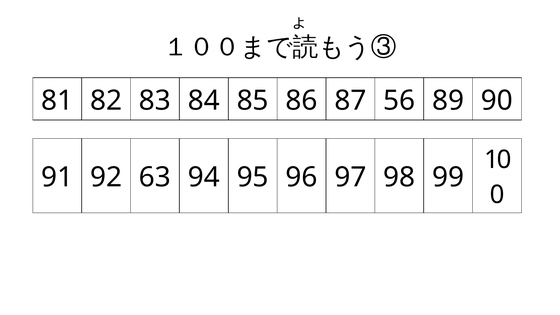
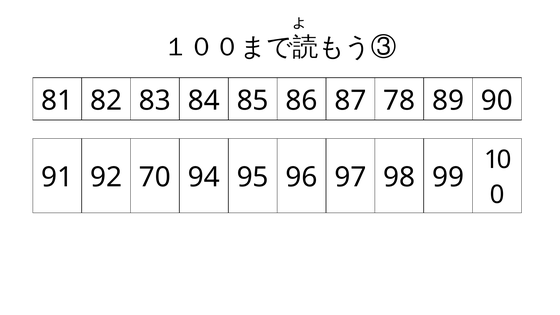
56: 56 -> 78 (399, 100)
63: 63 -> 70 (155, 177)
